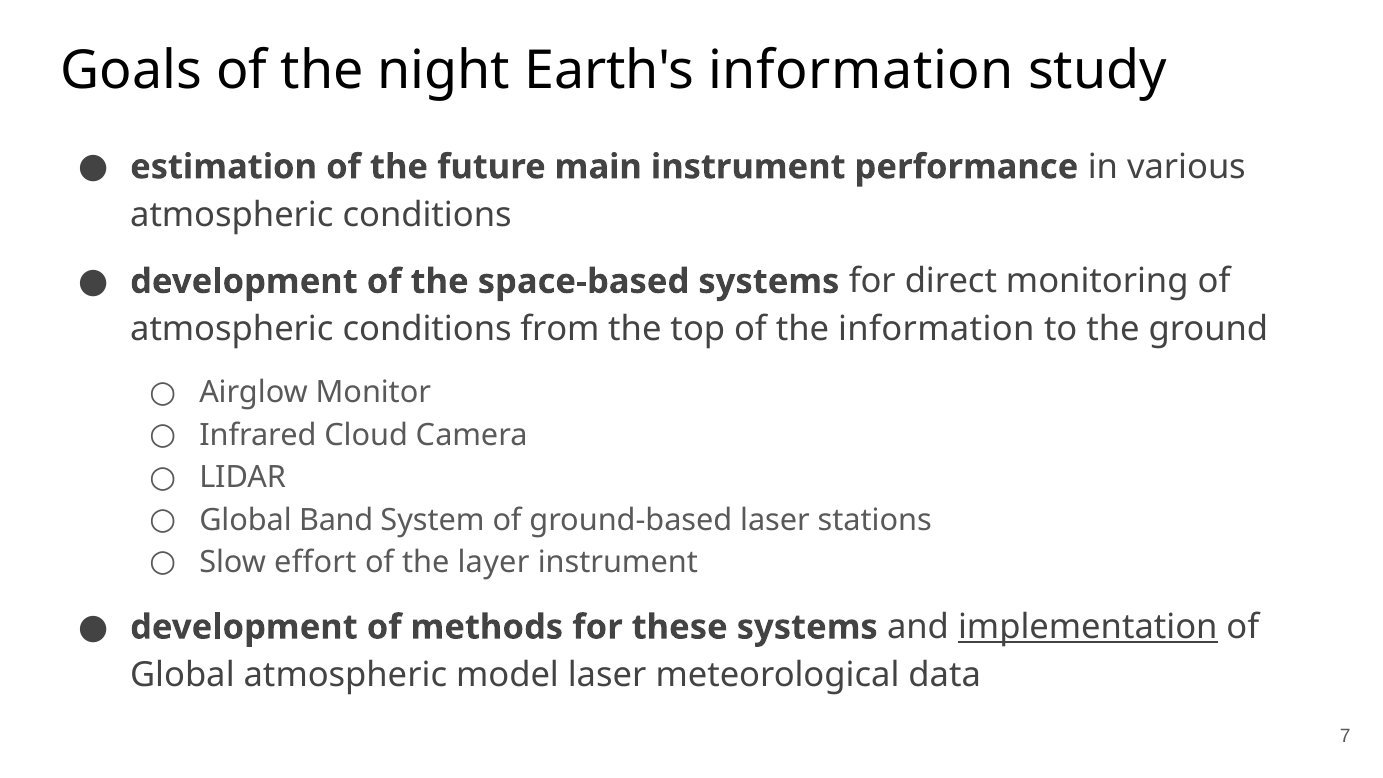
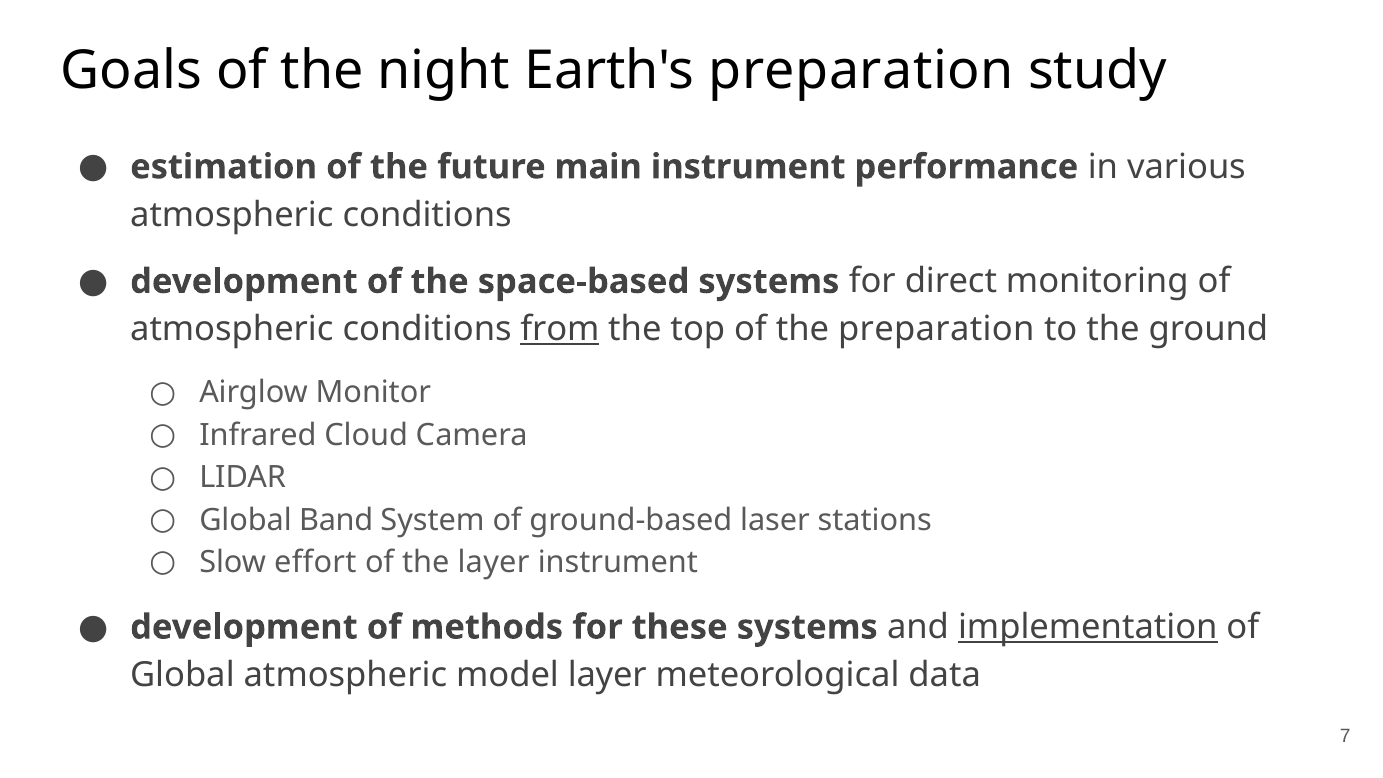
Earth's information: information -> preparation (861, 71)
from underline: none -> present (560, 329)
the information: information -> preparation (936, 329)
model laser: laser -> layer (607, 675)
